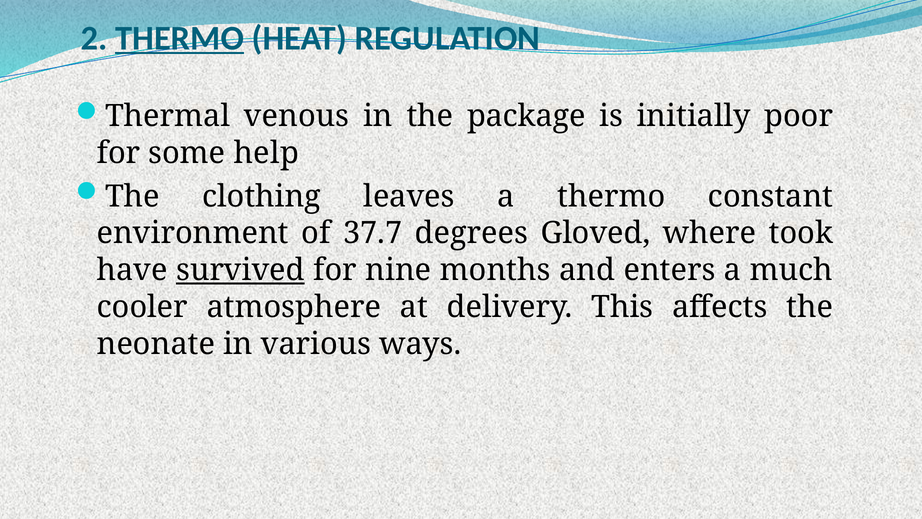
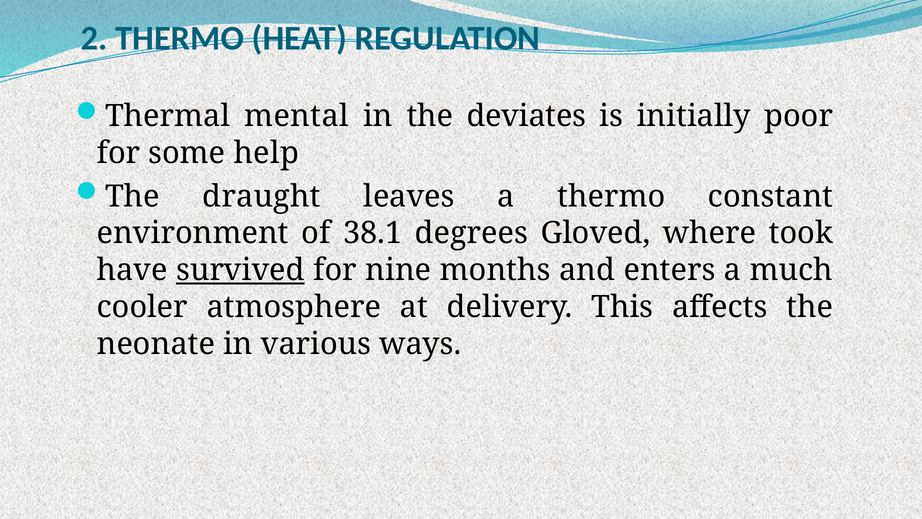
THERMO underline: present -> none (180, 38)
venous: venous -> mental (296, 116)
package: package -> deviates (526, 116)
clothing: clothing -> draught (262, 196)
37.7: 37.7 -> 38.1 (373, 233)
